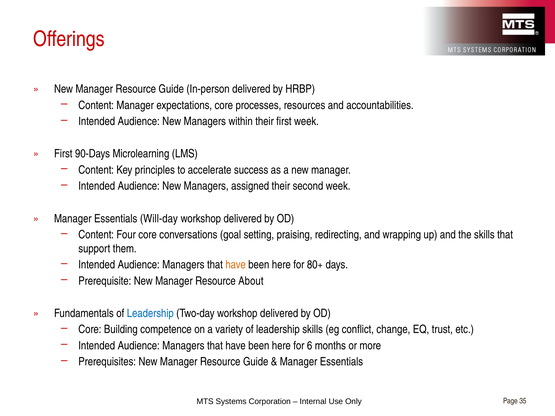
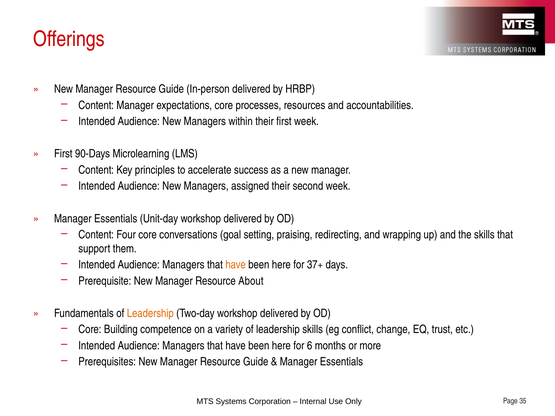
Will-day: Will-day -> Unit-day (159, 219)
80+: 80+ -> 37+ (315, 265)
Leadership colour: blue -> orange (150, 313)
